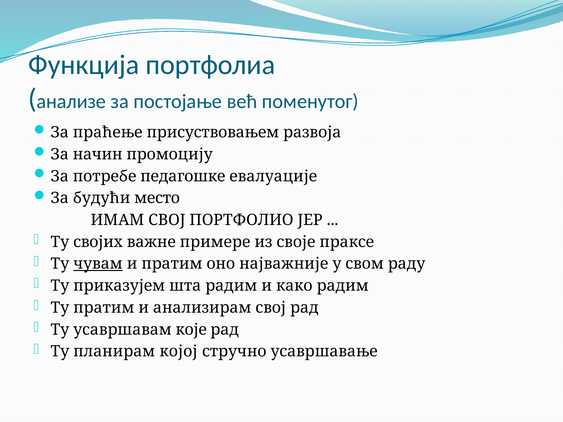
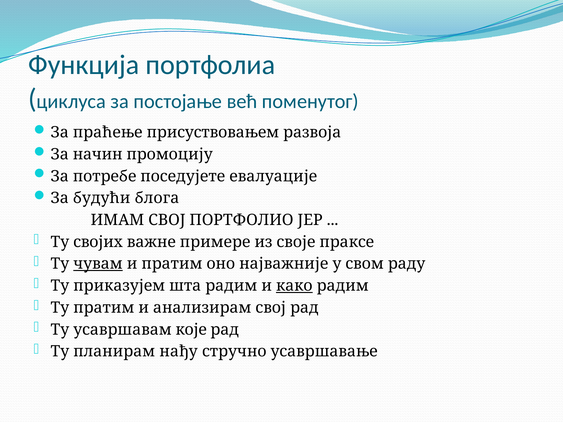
анализе: анализе -> циклуса (71, 101)
педагошке: педагошке -> поседујете (183, 176)
место: место -> блога (157, 198)
како underline: none -> present (294, 286)
којој: којој -> нађу (179, 352)
